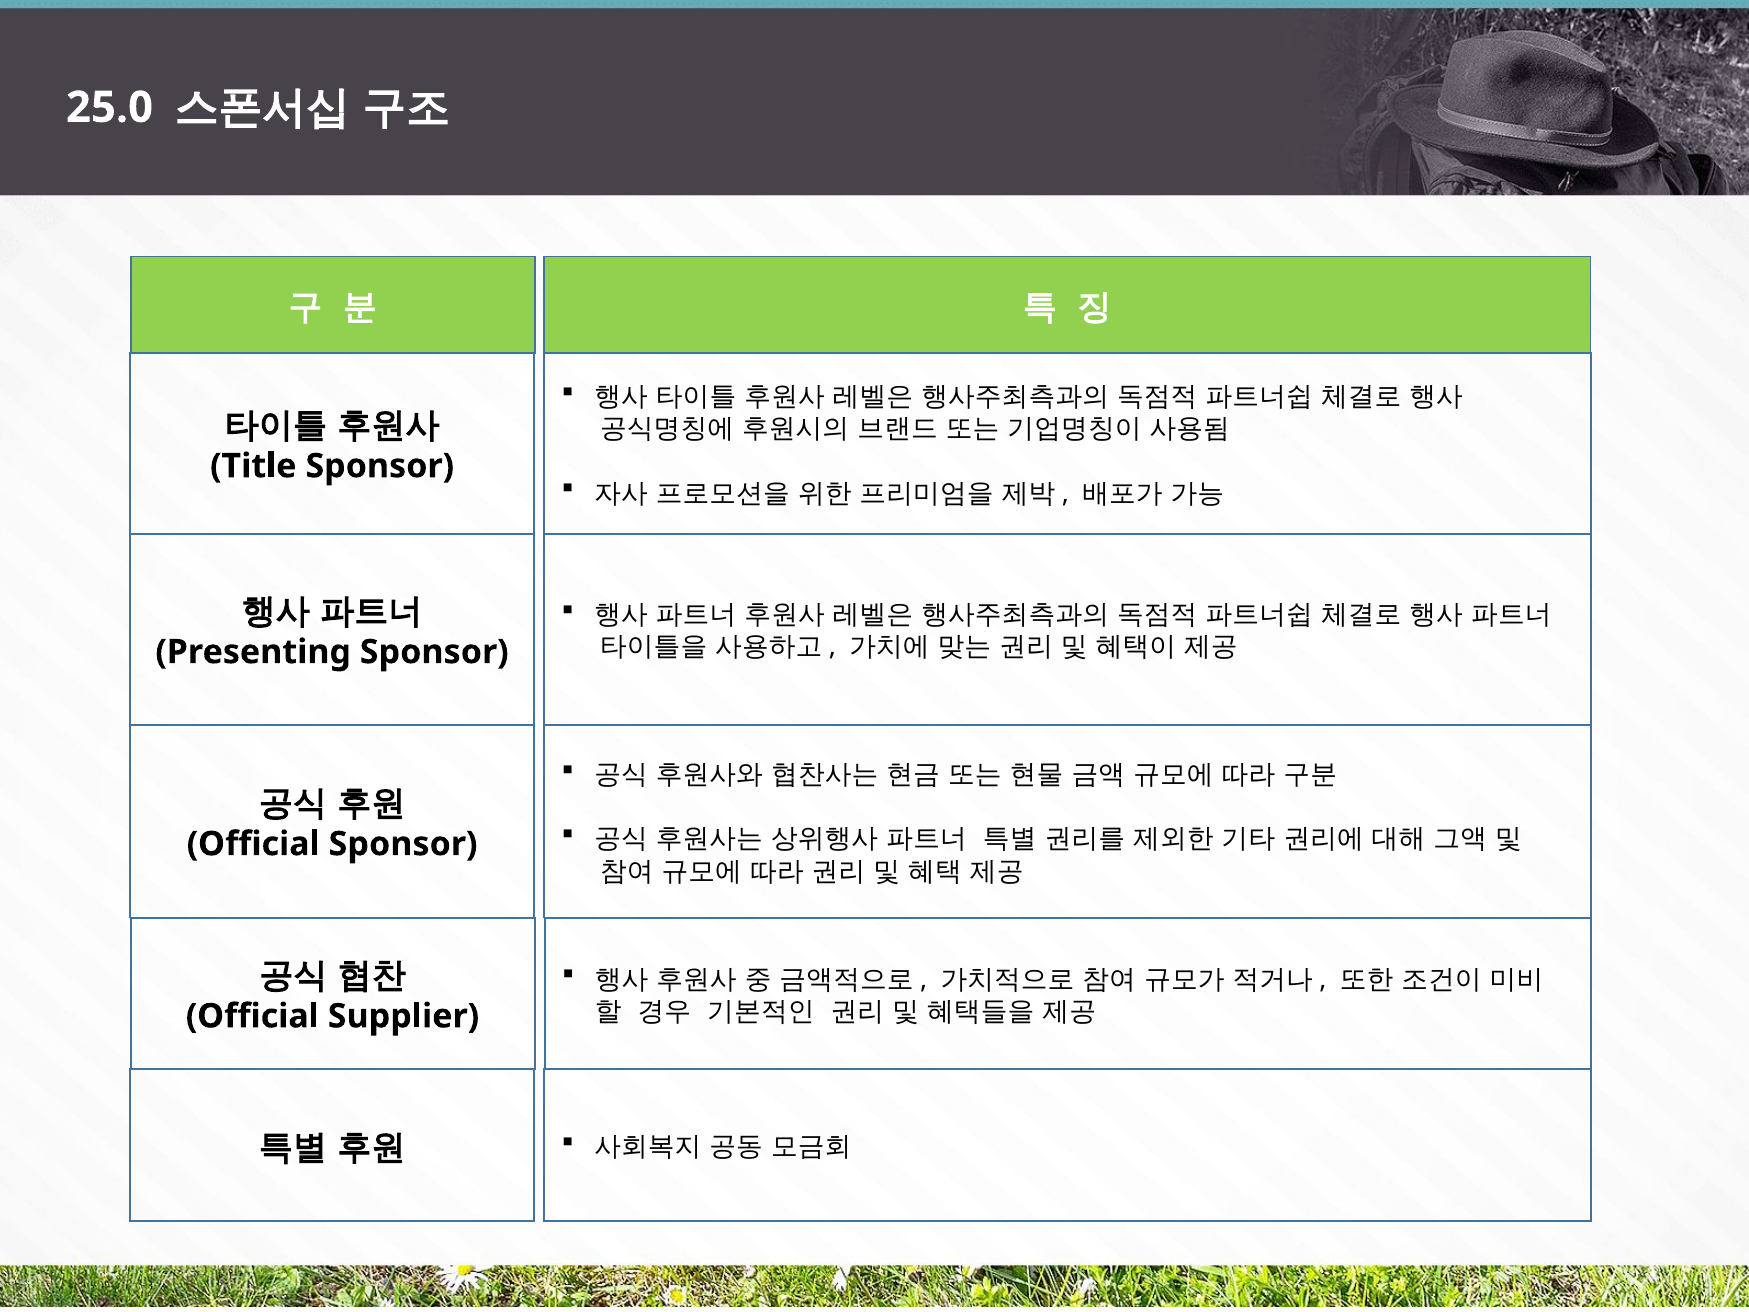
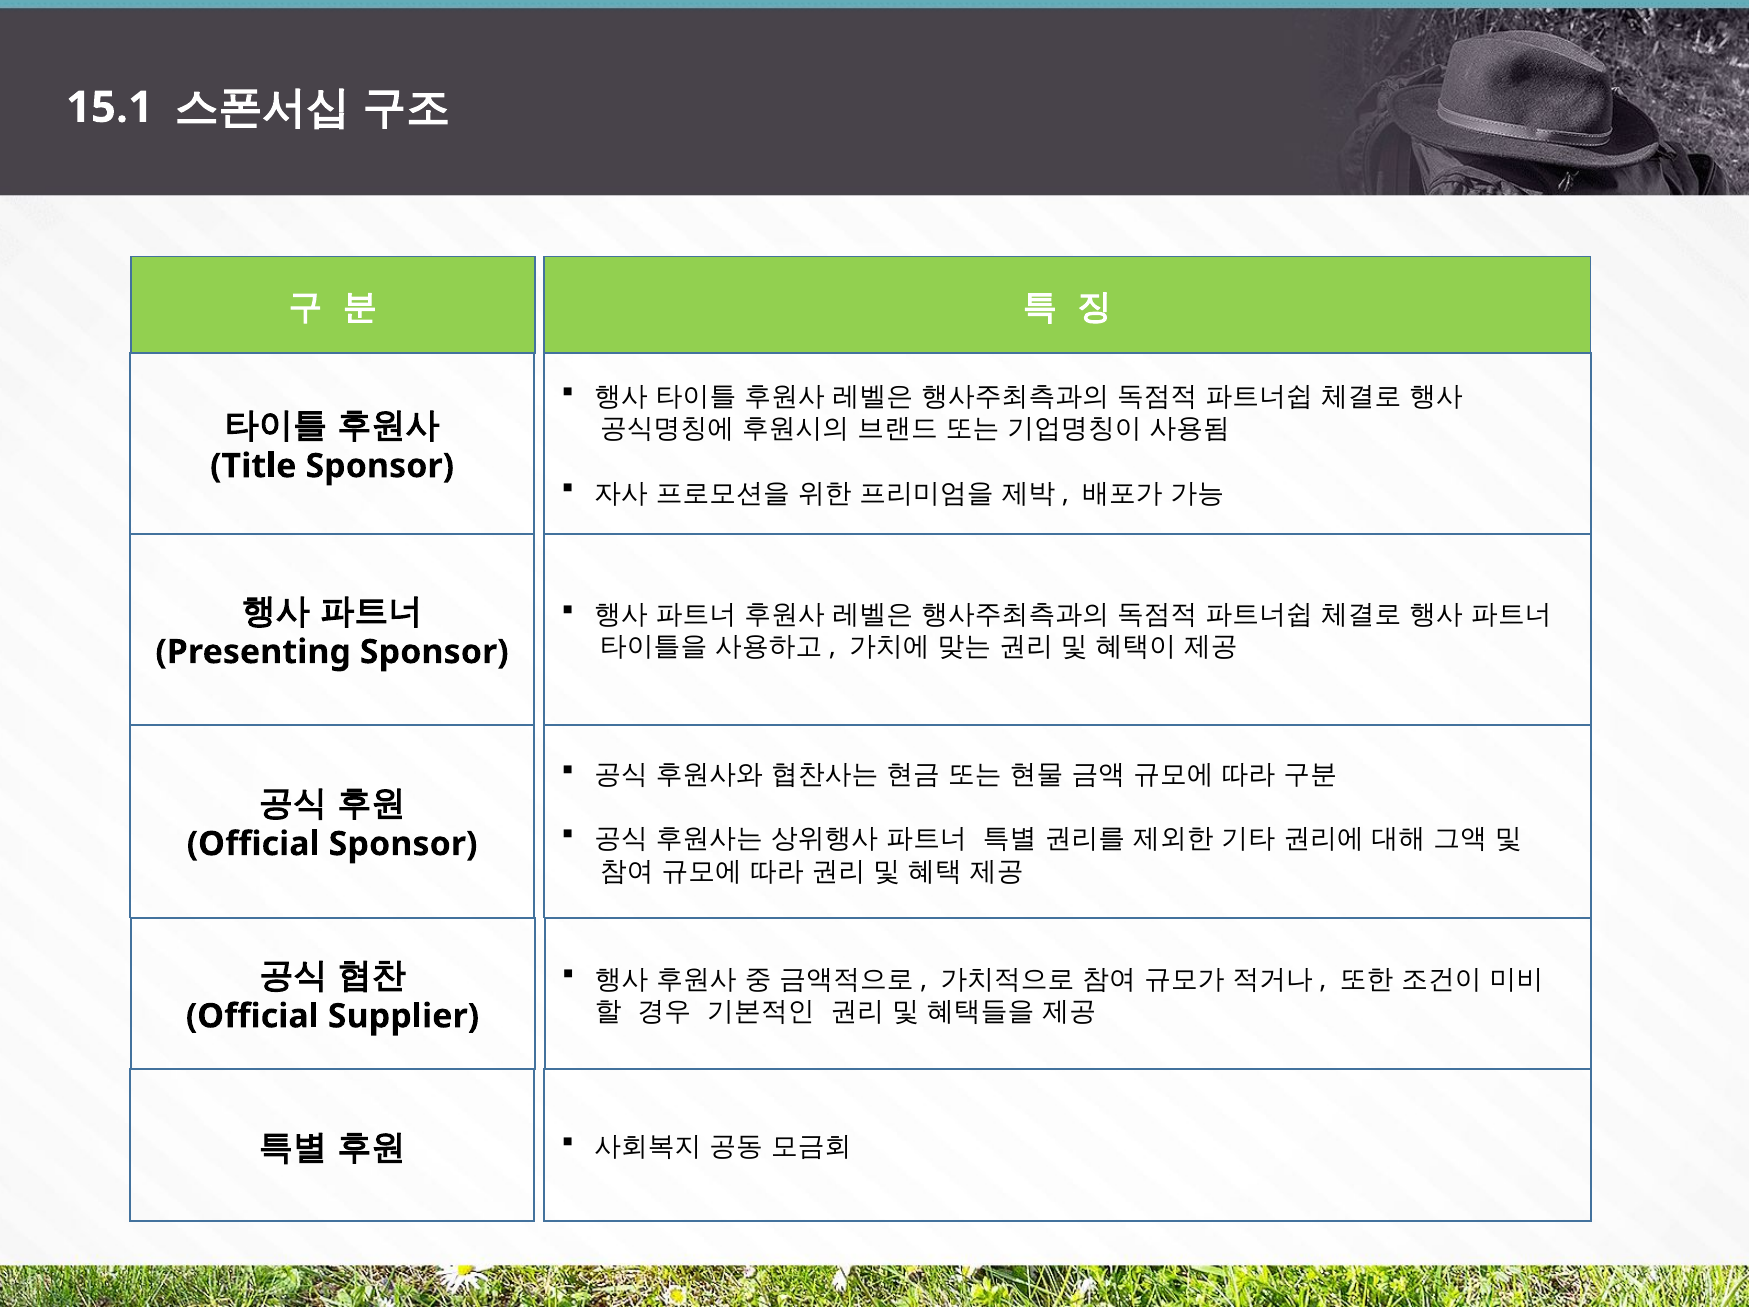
25.0: 25.0 -> 15.1 (110, 108)
